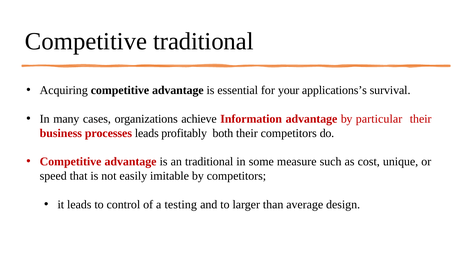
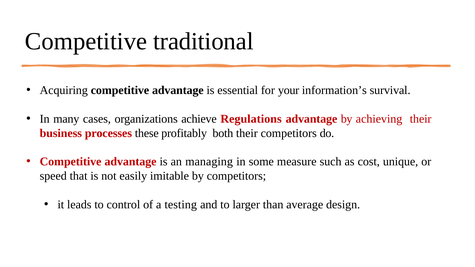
applications’s: applications’s -> information’s (334, 90)
Information: Information -> Regulations (251, 119)
particular: particular -> achieving (379, 119)
processes leads: leads -> these (147, 133)
an traditional: traditional -> managing (209, 162)
